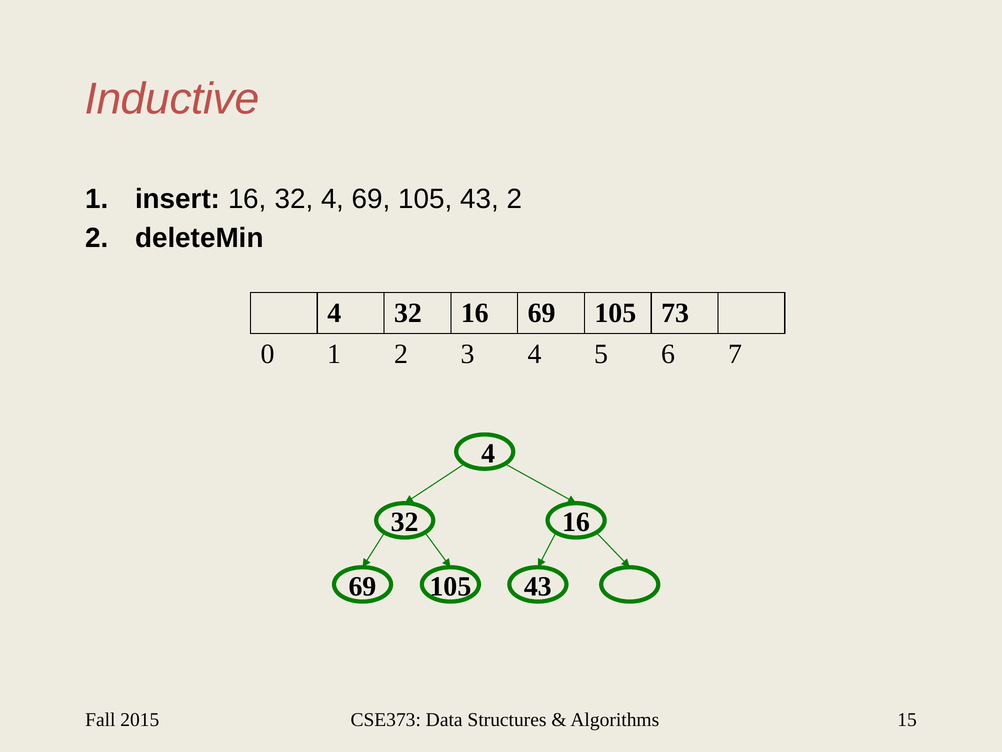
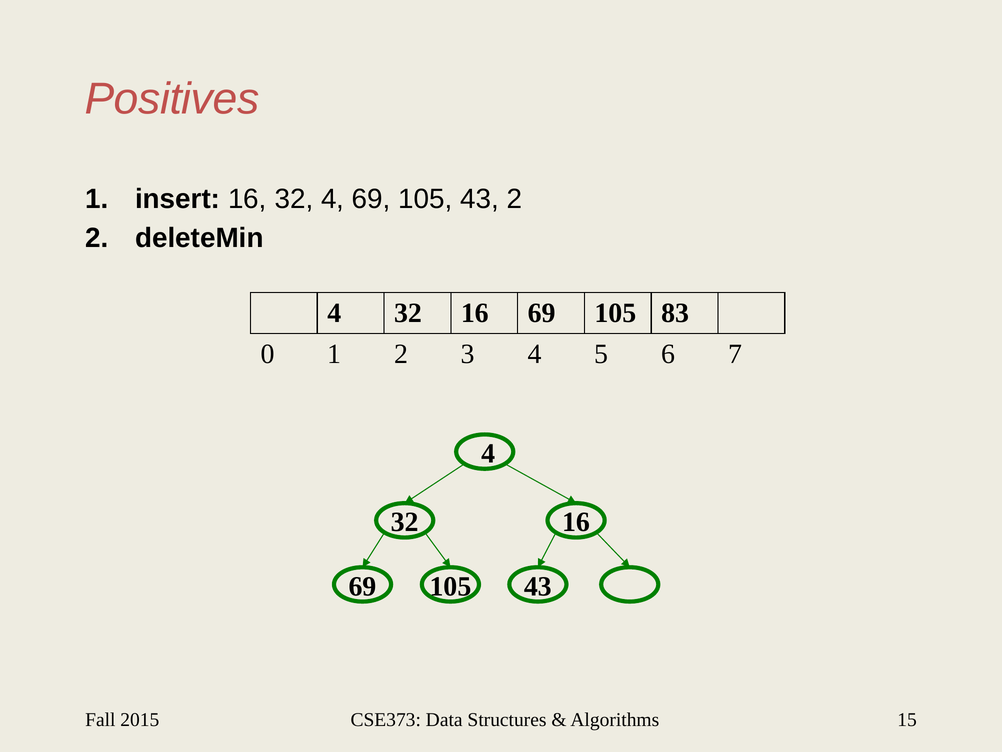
Inductive: Inductive -> Positives (172, 99)
73: 73 -> 83 (675, 313)
